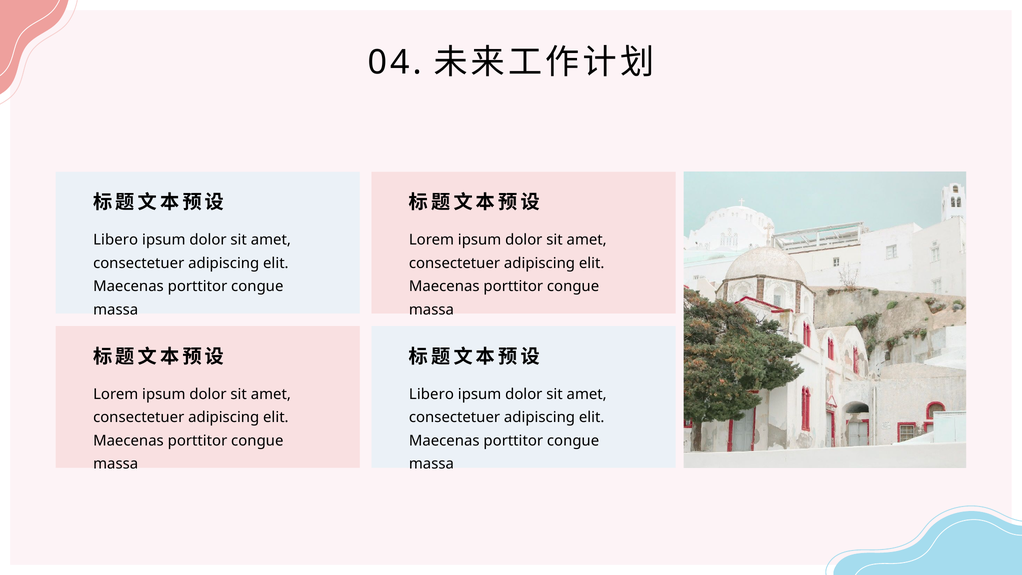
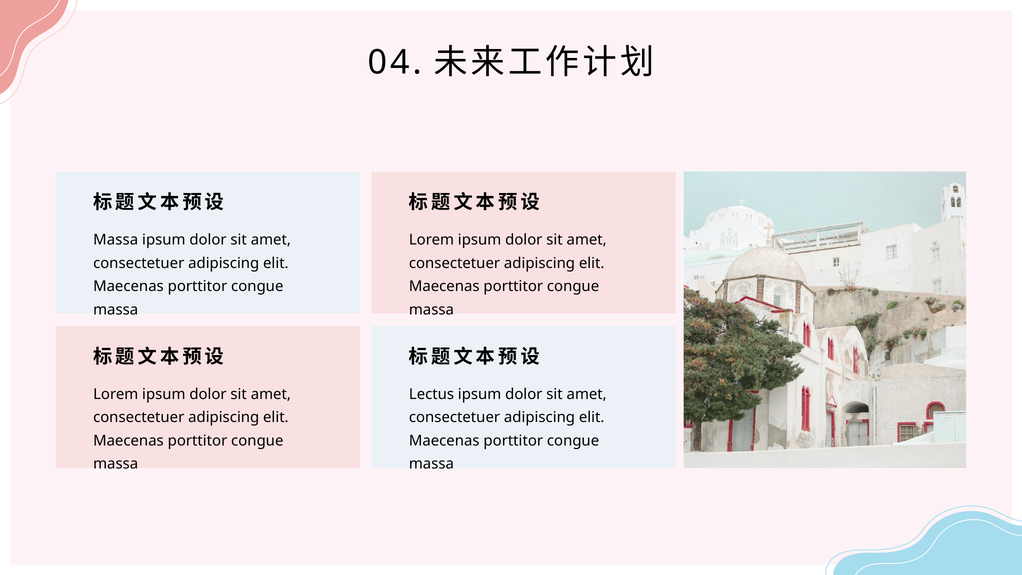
Libero: Libero -> Massa (116, 240)
Libero: Libero -> Lectus (431, 394)
